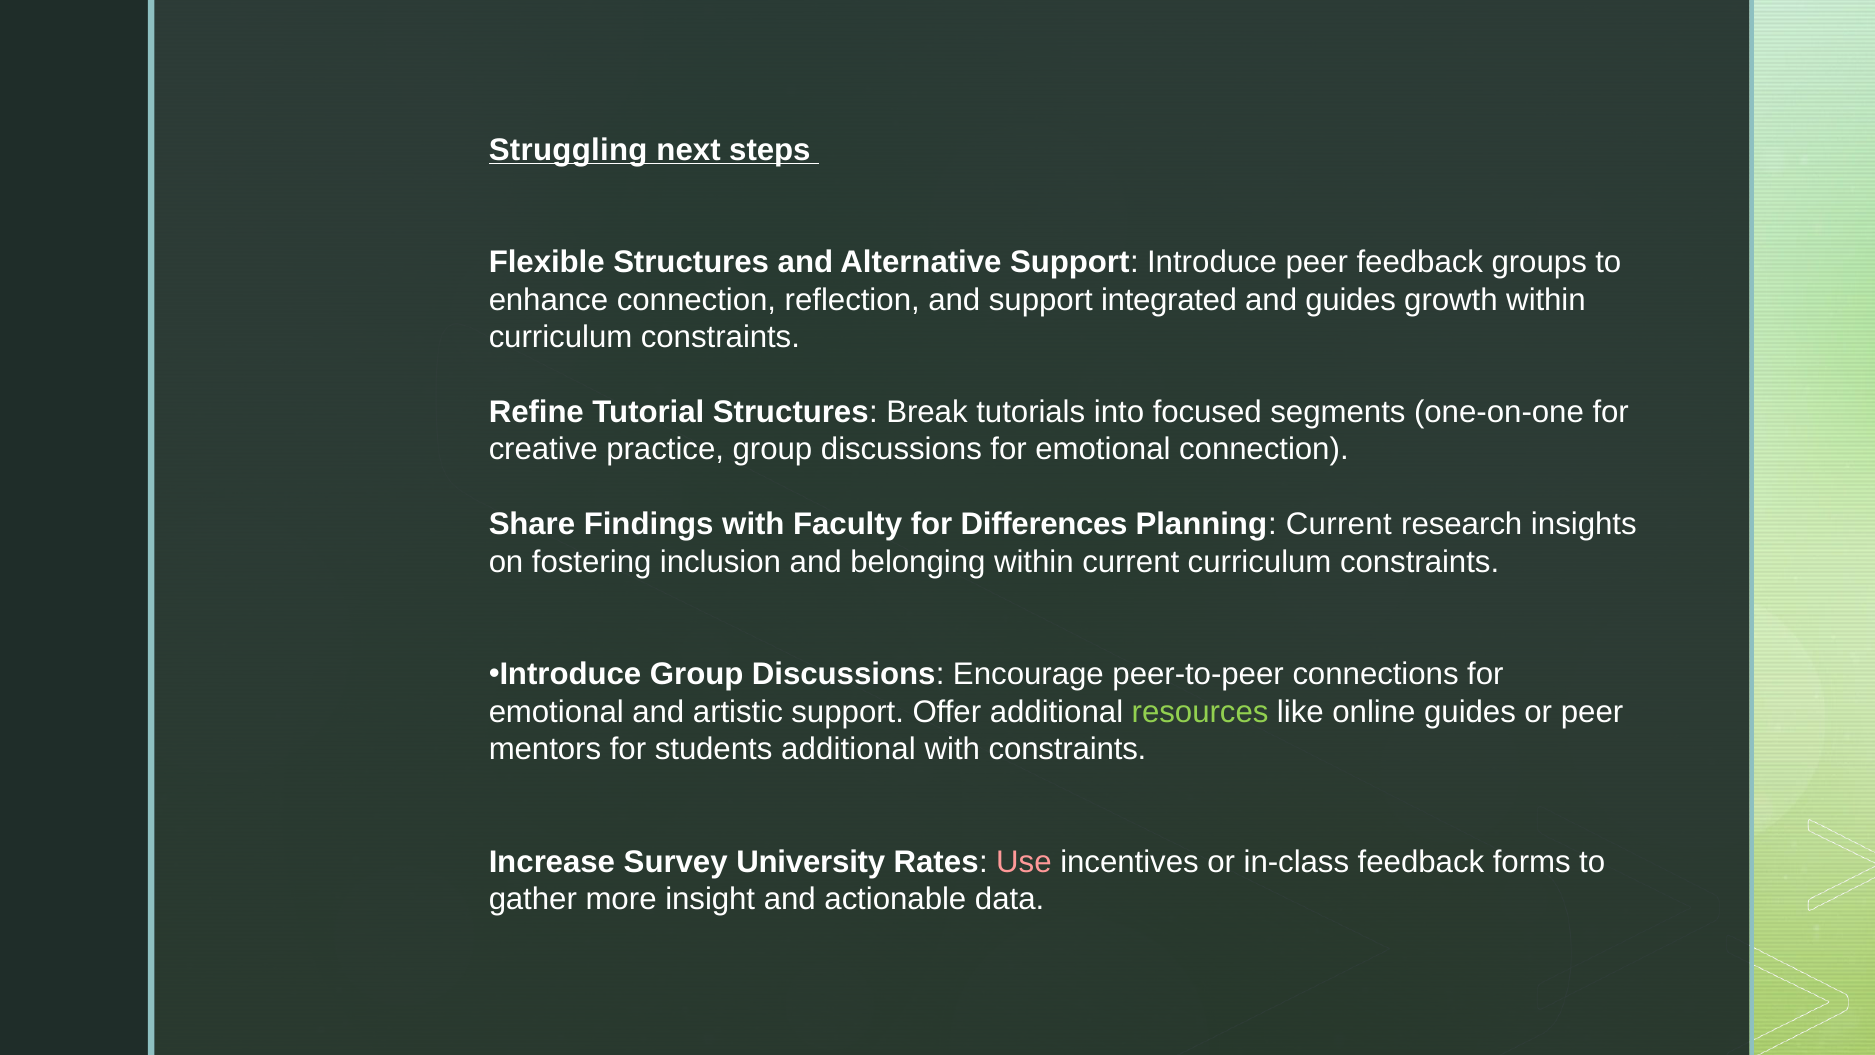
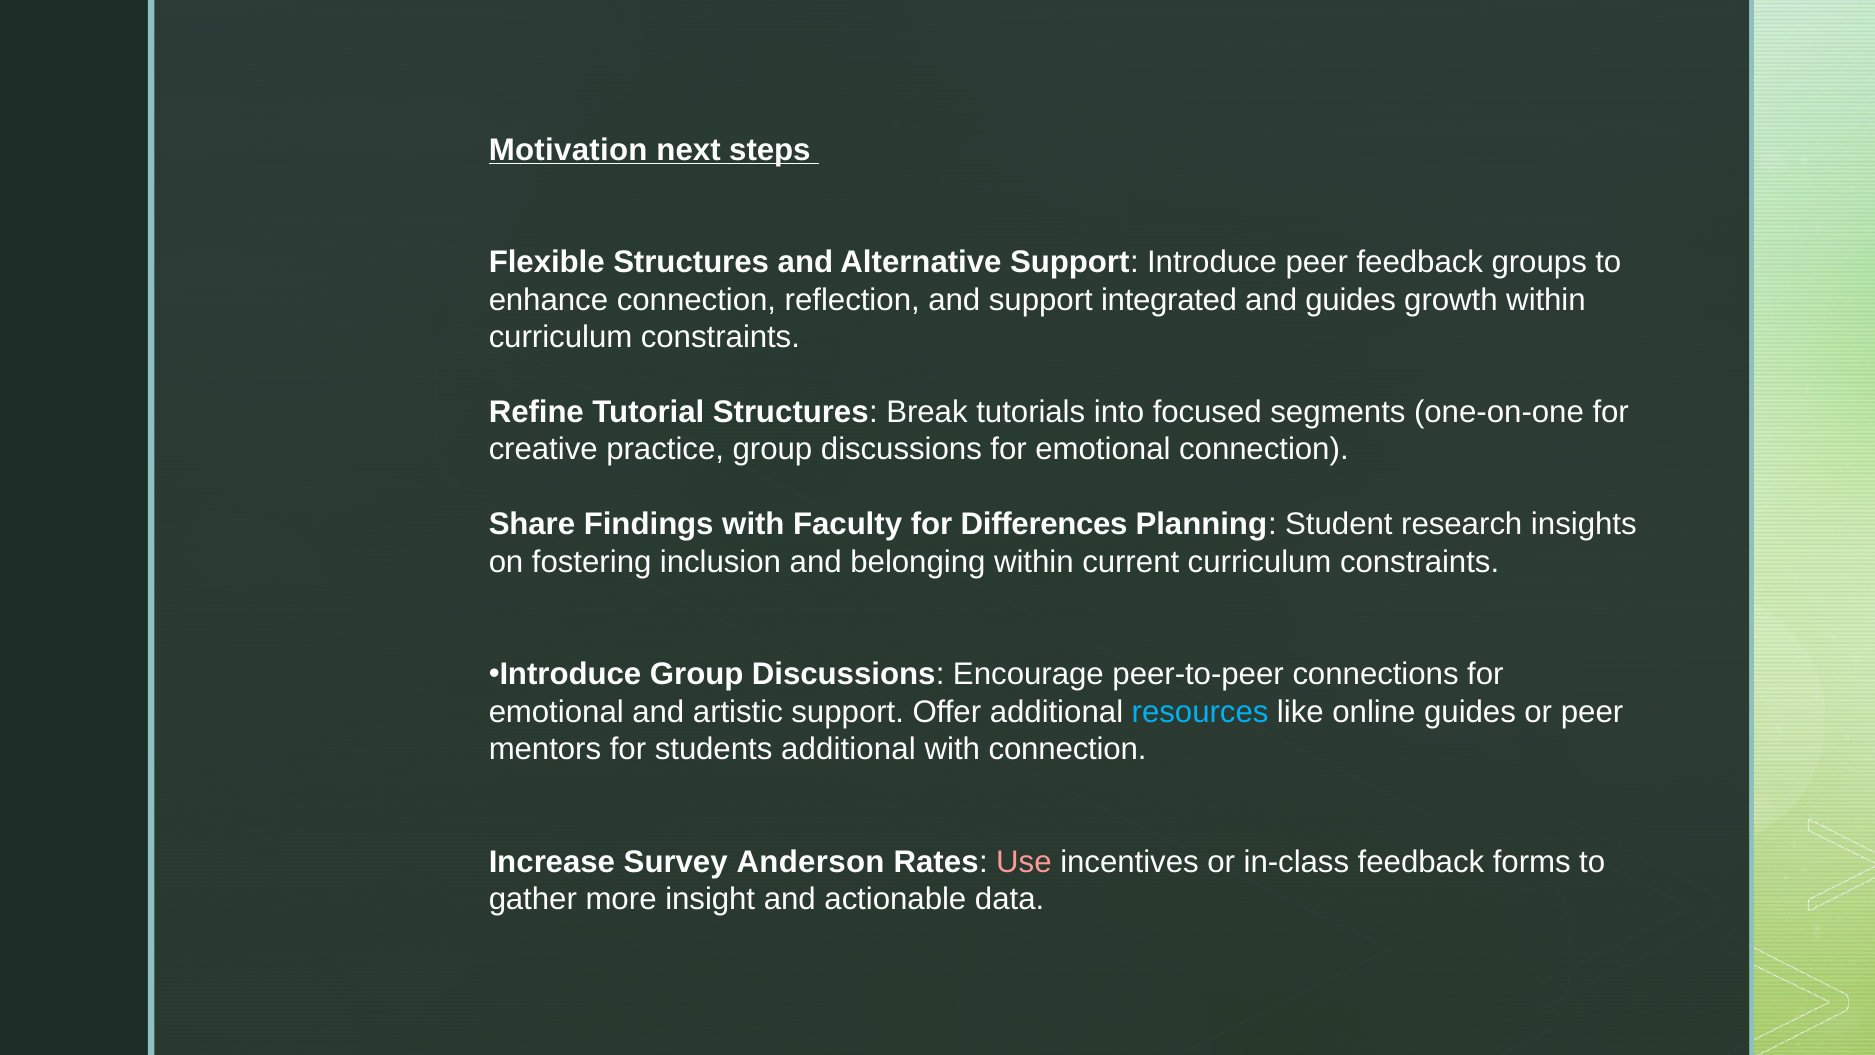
Struggling: Struggling -> Motivation (568, 150)
Planning Current: Current -> Student (1339, 525)
resources colour: light green -> light blue (1200, 712)
with constraints: constraints -> connection (1068, 749)
University: University -> Anderson (811, 862)
